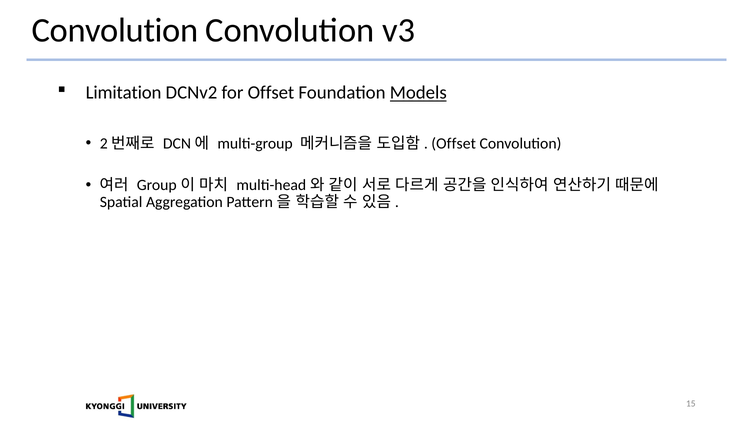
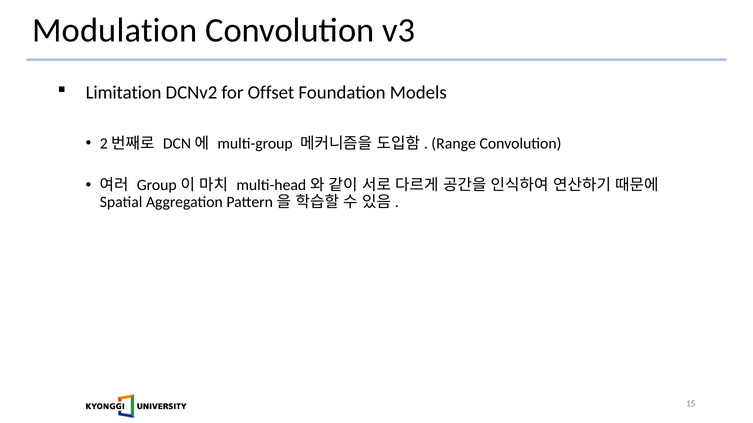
Convolution: Convolution -> Modulation (115, 30)
Models underline: present -> none (418, 93)
Offset: Offset -> Range (454, 144)
